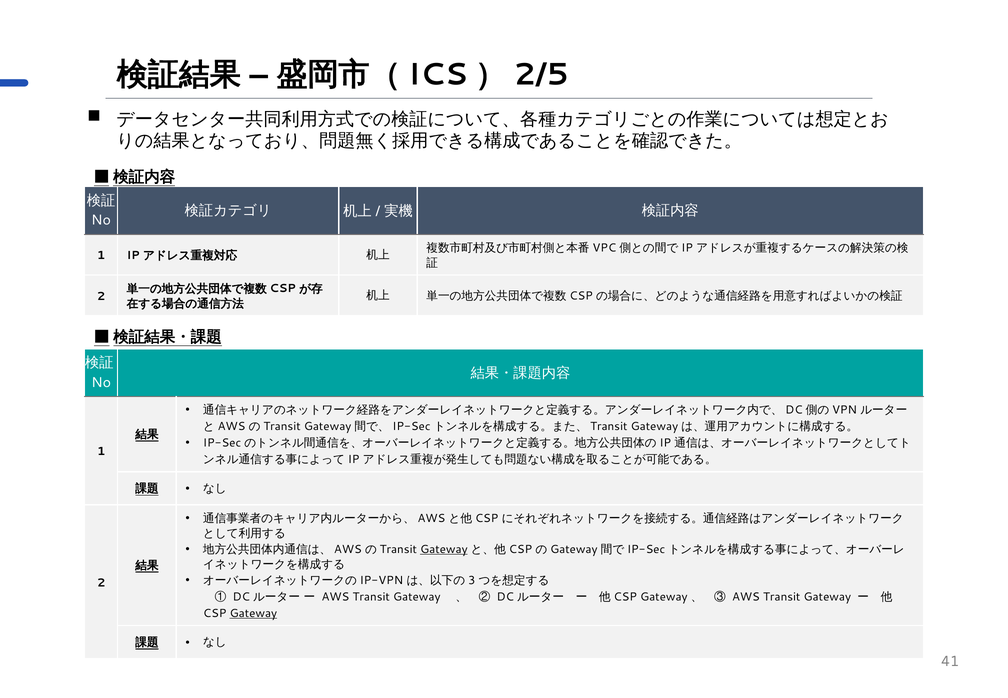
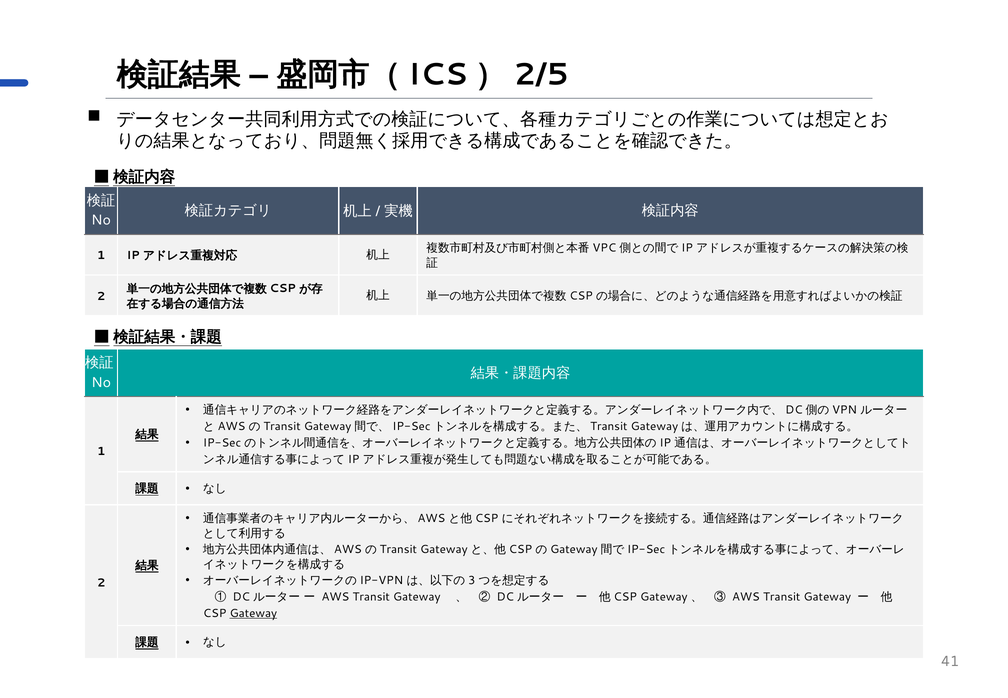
Gateway underline: present -> none (444, 549)
